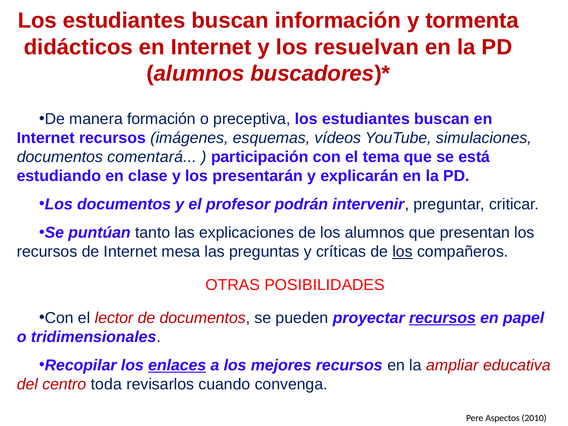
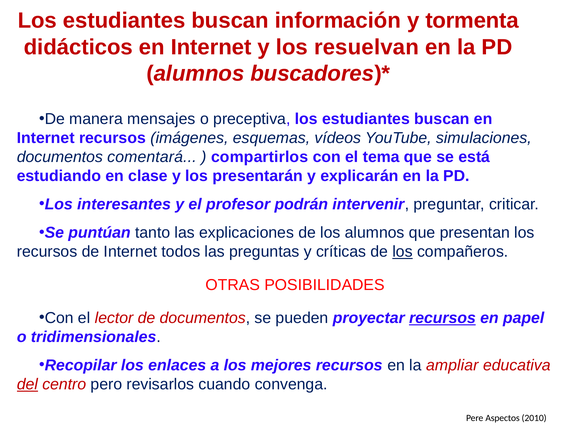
formación: formación -> mensajes (161, 119)
participación: participación -> compartirlos (260, 157)
Los documentos: documentos -> interesantes (124, 204)
mesa: mesa -> todos (181, 252)
enlaces underline: present -> none (177, 365)
del underline: none -> present (27, 384)
toda: toda -> pero (106, 384)
